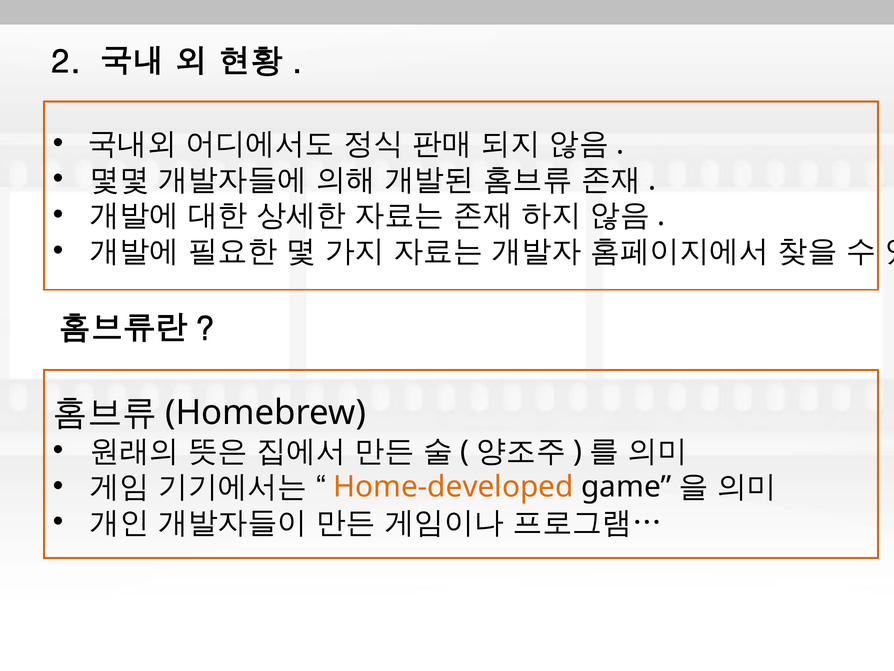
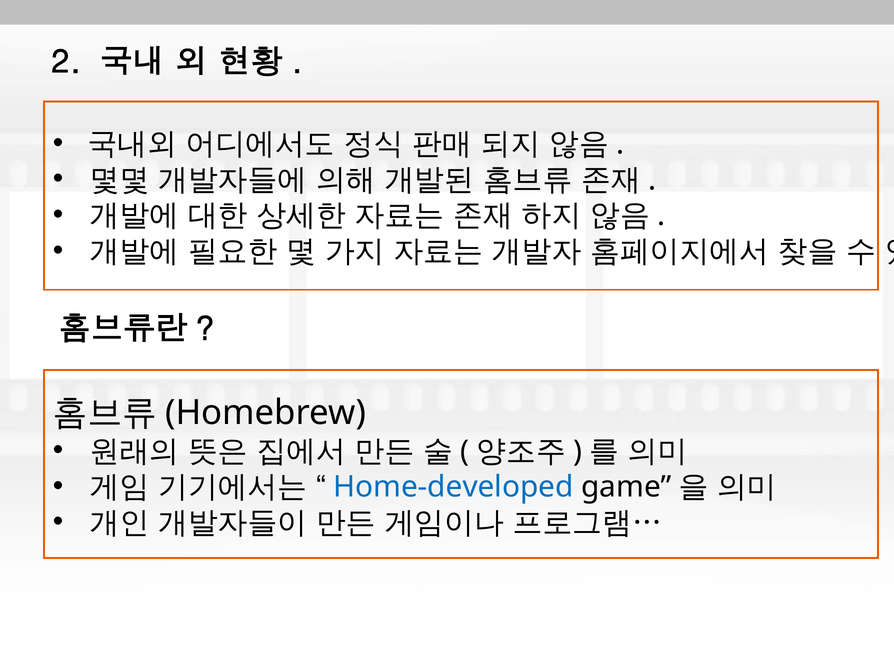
Home-developed colour: orange -> blue (453, 487)
